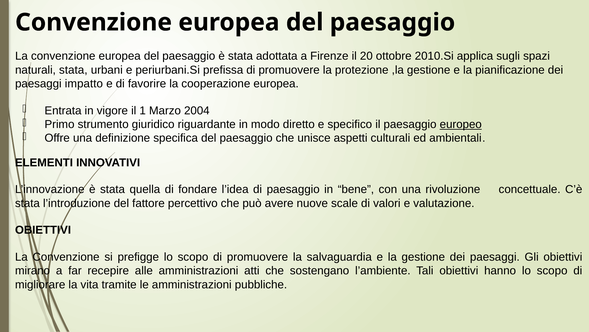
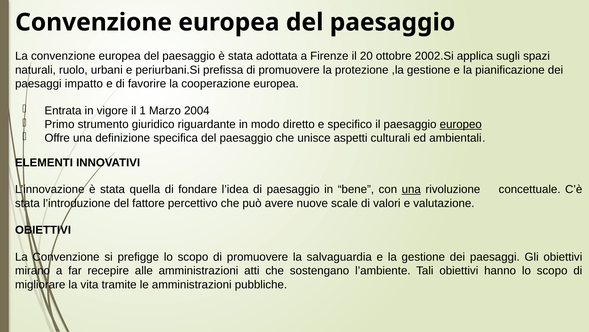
2010.Si: 2010.Si -> 2002.Si (434, 56)
naturali stata: stata -> ruolo (73, 70)
una underline: none -> present (411, 189)
